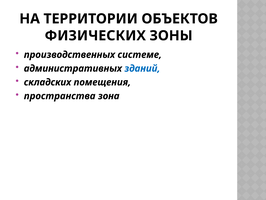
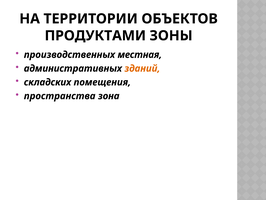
ФИЗИЧЕСКИХ: ФИЗИЧЕСКИХ -> ПРОДУКТАМИ (95, 36)
системе: системе -> местная (140, 55)
зданий colour: blue -> orange (142, 68)
